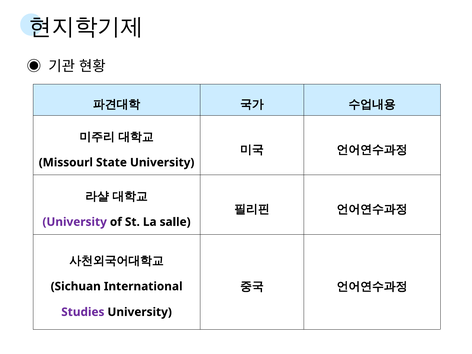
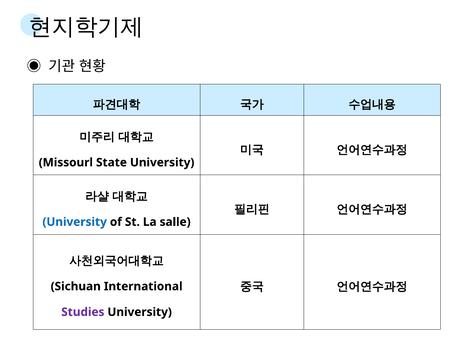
University colour: purple -> blue (75, 222)
